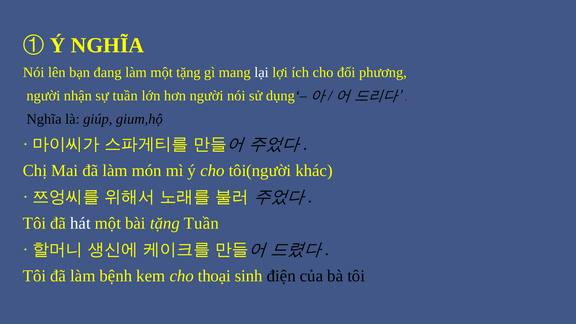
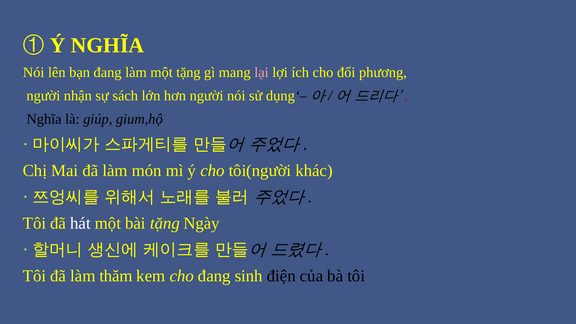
lại colour: white -> pink (261, 72)
sự tuần: tuần -> sách (125, 96)
tặng Tuần: Tuần -> Ngày (201, 223)
bệnh: bệnh -> thăm (116, 276)
cho thoại: thoại -> đang (214, 276)
